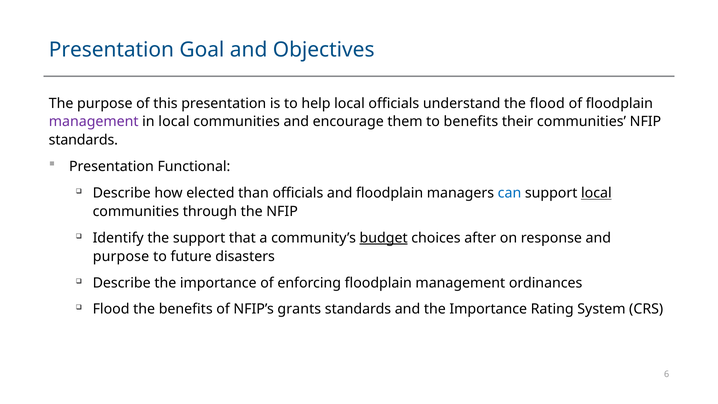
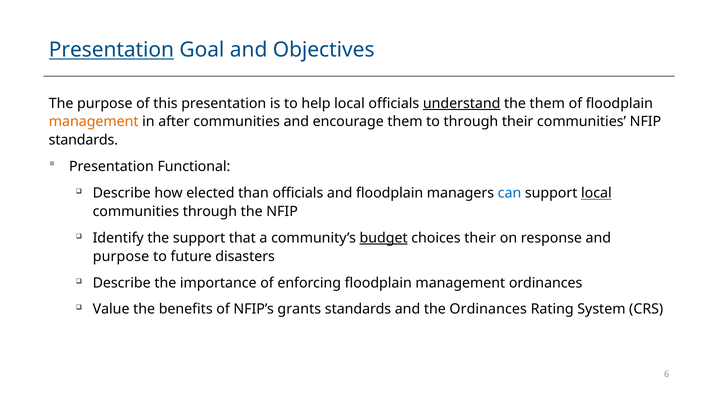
Presentation underline: none -> present (111, 50)
understand underline: none -> present (462, 103)
the flood: flood -> them (547, 103)
management colour: purple -> orange (94, 122)
in local: local -> after (174, 122)
to benefits: benefits -> through (471, 122)
choices after: after -> their (480, 238)
Flood: Flood -> Value (111, 309)
and the Importance: Importance -> Ordinances (488, 309)
